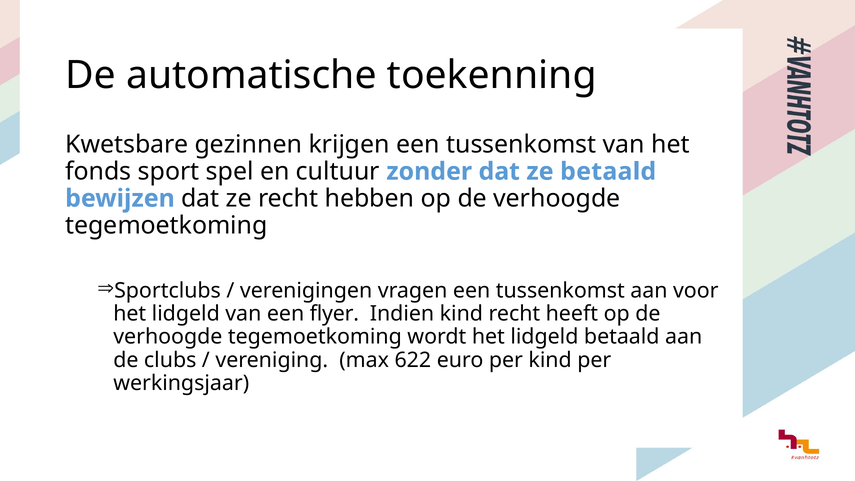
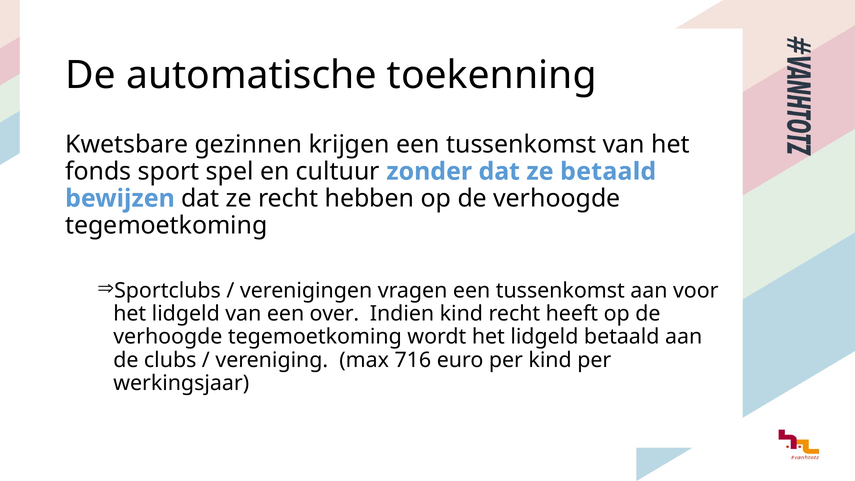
flyer: flyer -> over (334, 314)
622: 622 -> 716 (413, 360)
